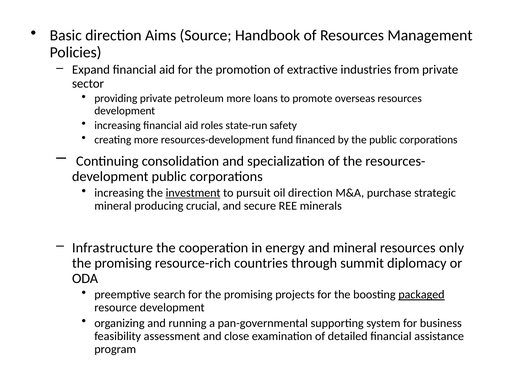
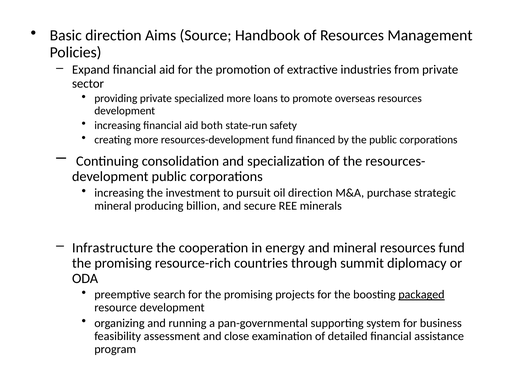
petroleum: petroleum -> specialized (199, 99)
roles: roles -> both (212, 125)
investment underline: present -> none (193, 193)
crucial: crucial -> billion (203, 206)
resources only: only -> fund (452, 248)
